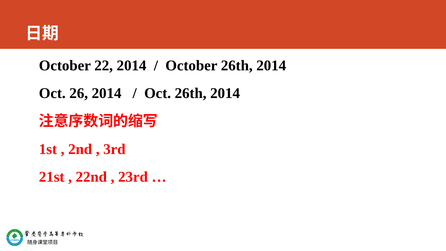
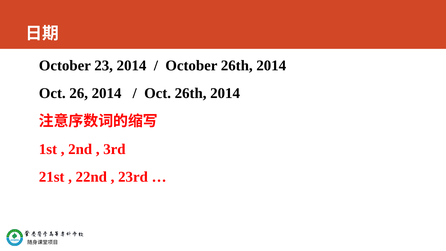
22: 22 -> 23 (104, 65)
